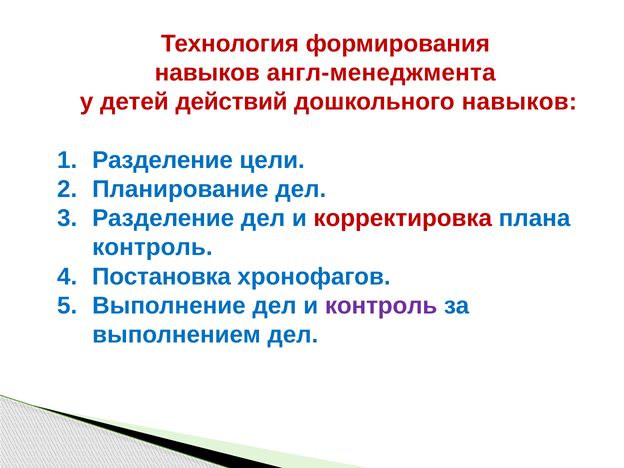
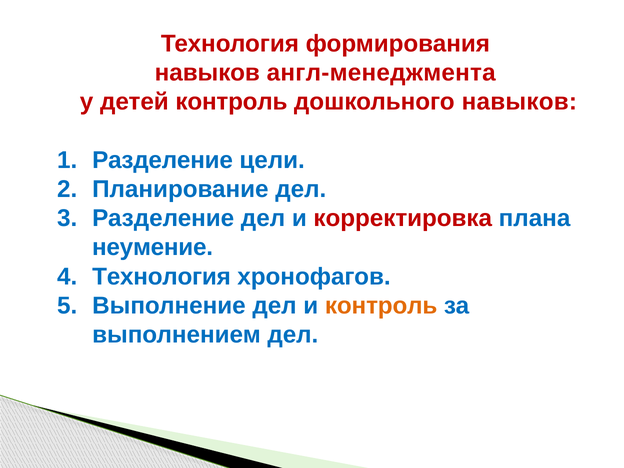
детей действий: действий -> контроль (231, 102)
контроль: контроль -> неумение (153, 247)
Постановка: Постановка -> Технология (162, 277)
контроль colour: purple -> orange (381, 306)
